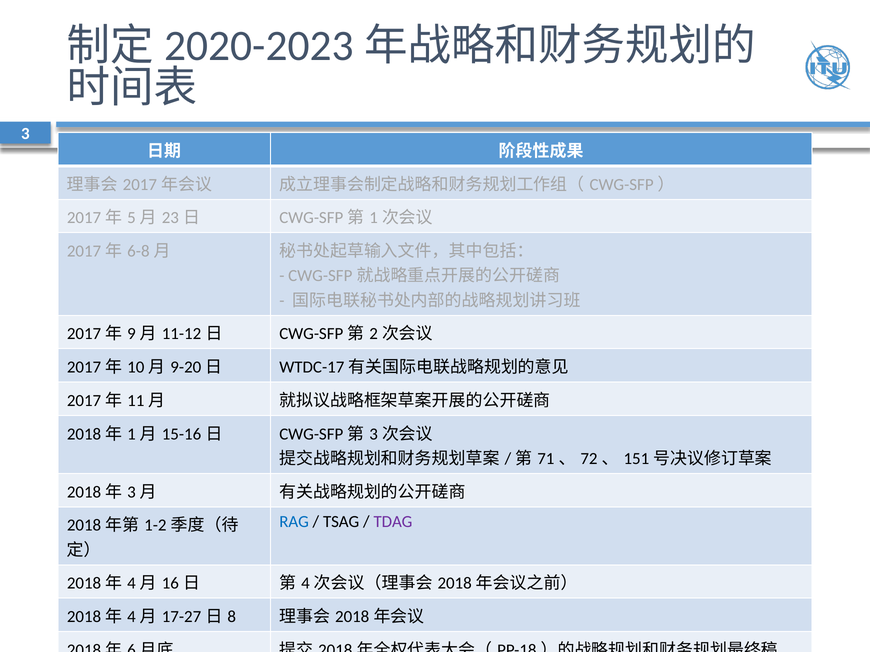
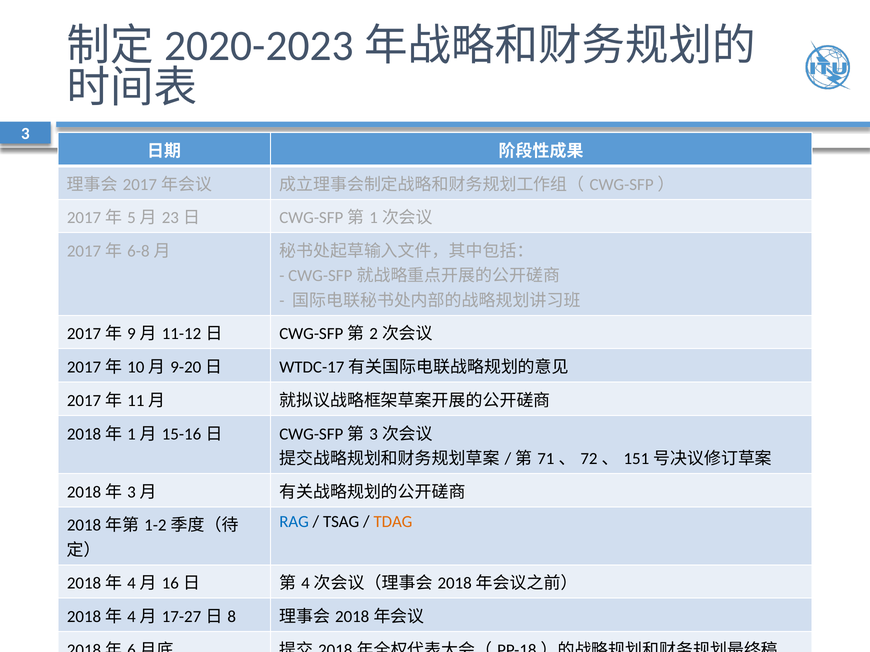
TDAG colour: purple -> orange (393, 522)
